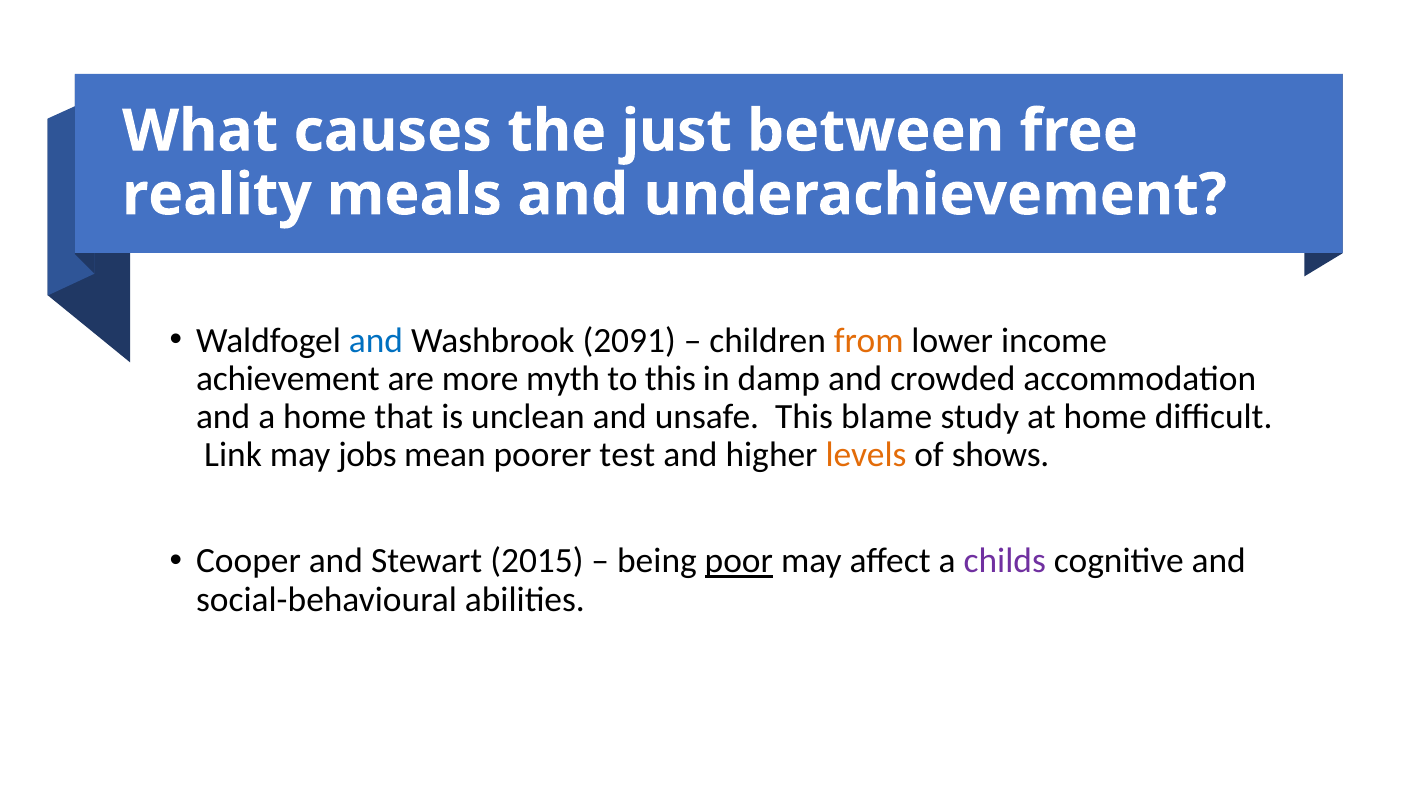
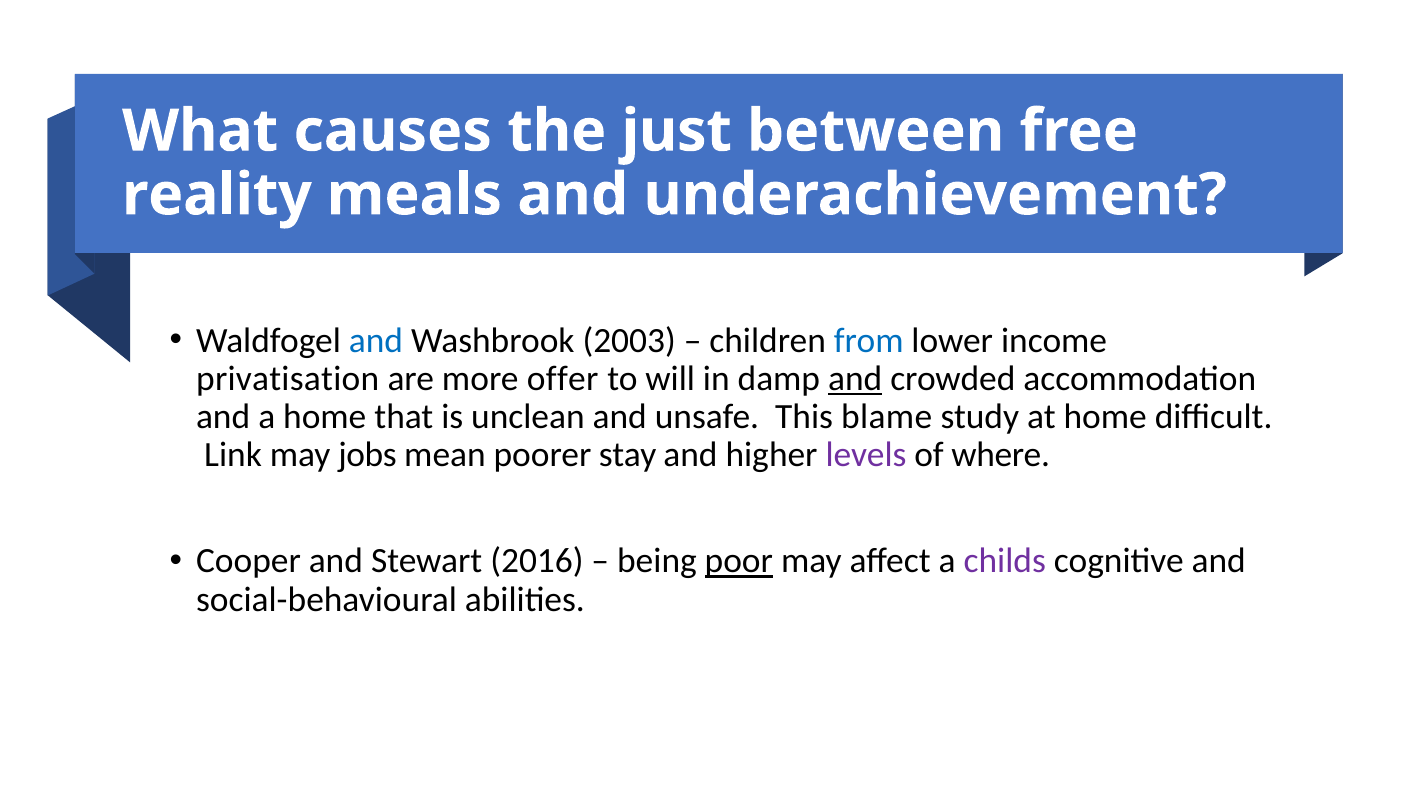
2091: 2091 -> 2003 (629, 341)
from colour: orange -> blue (869, 341)
achievement: achievement -> privatisation (288, 379)
myth: myth -> offer (563, 379)
to this: this -> will (670, 379)
and underline: none -> present (855, 379)
test: test -> stay (628, 455)
levels colour: orange -> purple (866, 455)
shows: shows -> where (1001, 455)
2015: 2015 -> 2016 (537, 561)
